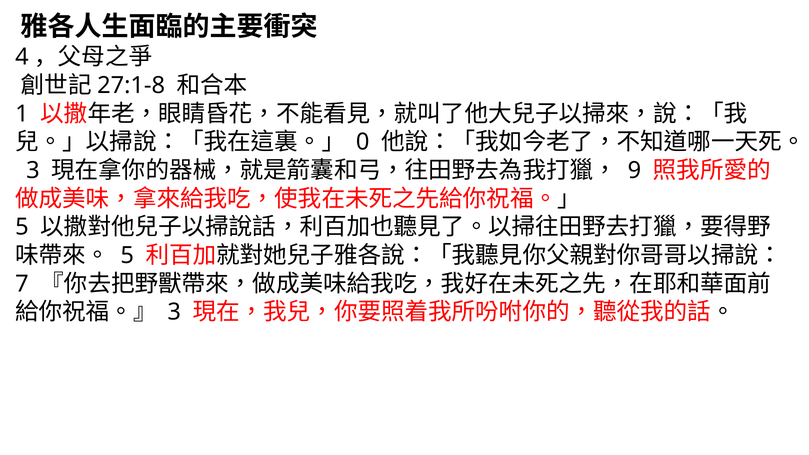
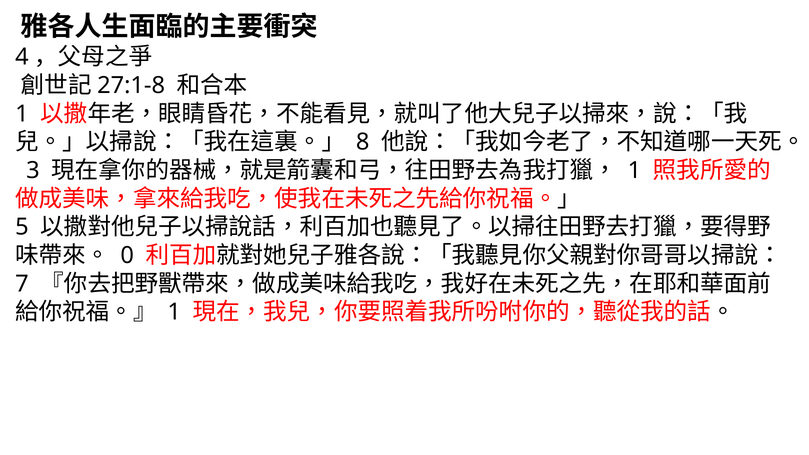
0: 0 -> 8 (363, 142)
9: 9 -> 1 (634, 171)
5: 5 -> 0 (127, 256)
3: 3 -> 1 (174, 312)
